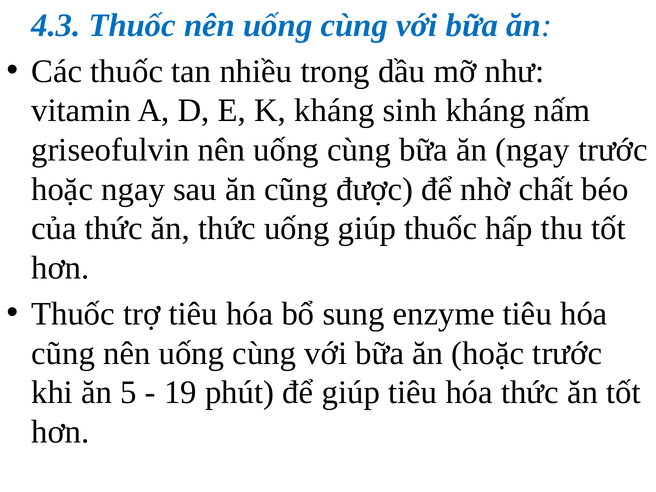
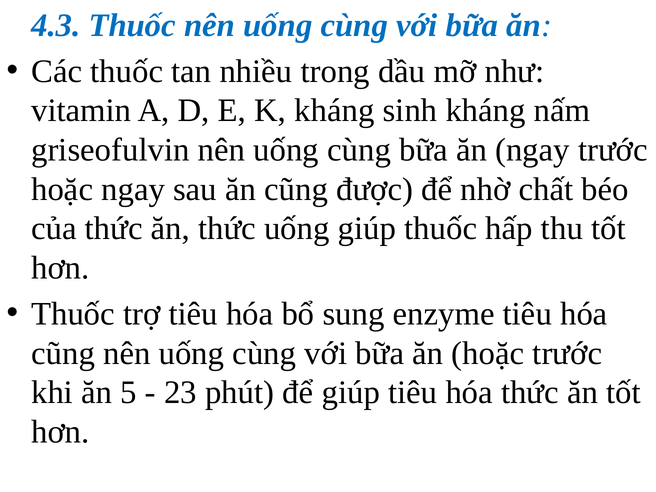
19: 19 -> 23 (180, 393)
